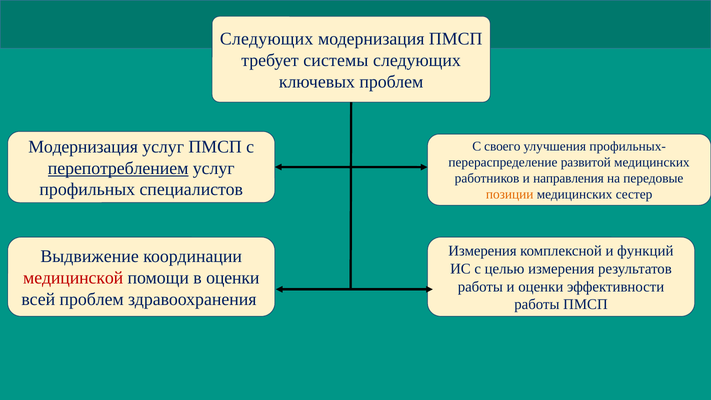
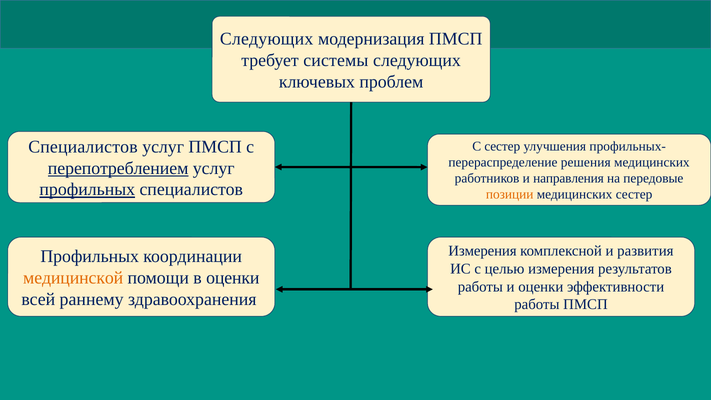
Модернизация: Модернизация -> Специалистов (83, 147)
С своего: своего -> сестер (502, 147)
развитой: развитой -> решения (586, 163)
профильных underline: none -> present (87, 190)
функций: функций -> развития (645, 251)
Выдвижение: Выдвижение -> Профильных (90, 257)
медицинской colour: red -> orange (73, 278)
всей проблем: проблем -> раннему (92, 299)
